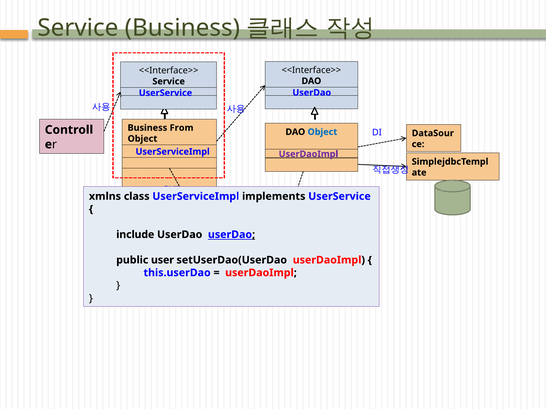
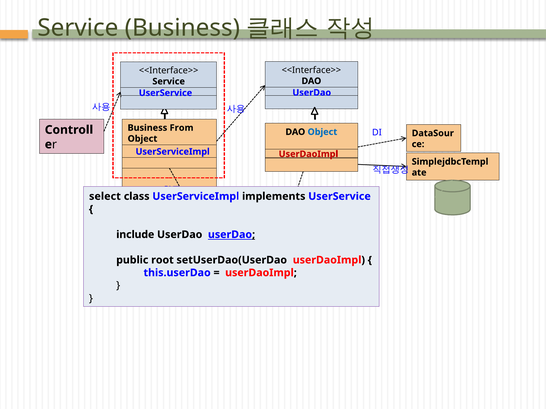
UserDaoImpl colour: purple -> red (308, 154)
xmlns: xmlns -> select (105, 197)
user: user -> root (162, 260)
